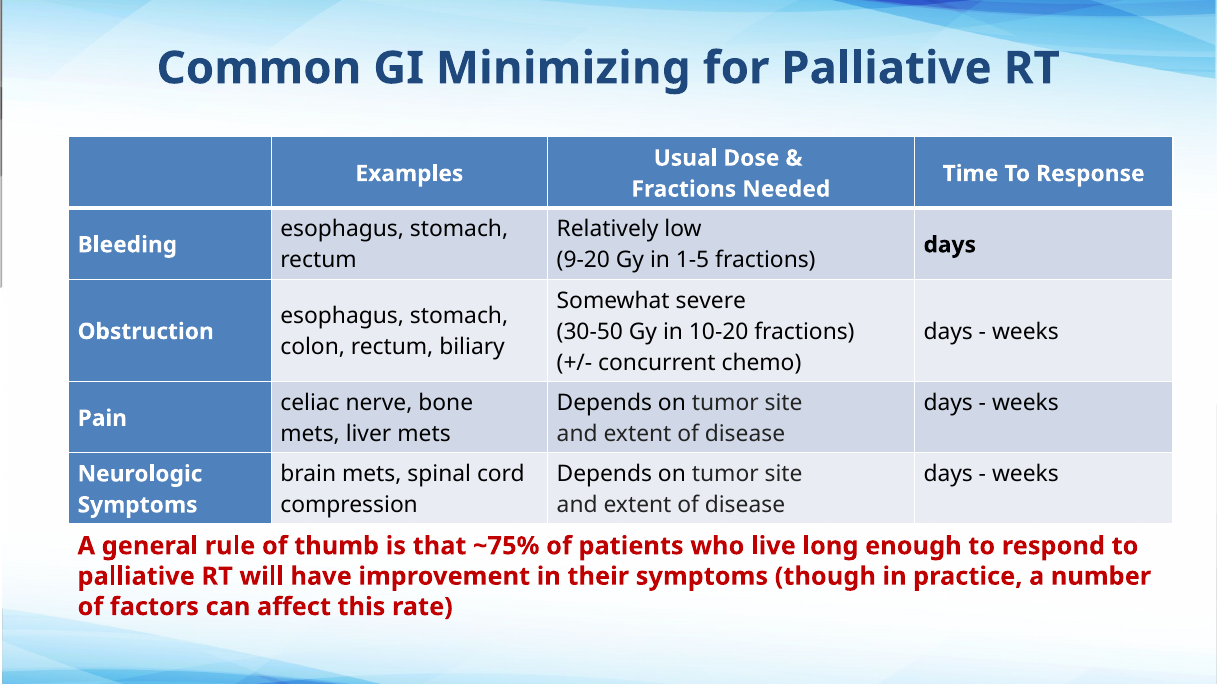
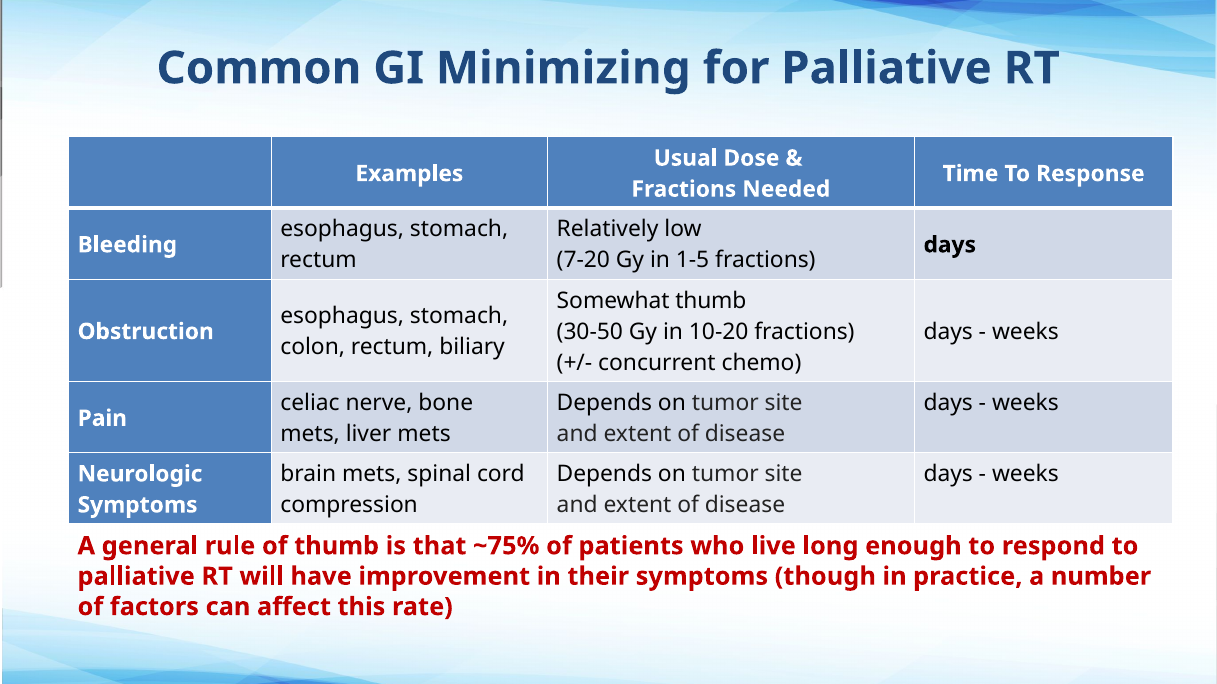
9-20: 9-20 -> 7-20 (583, 261)
Somewhat severe: severe -> thumb (711, 301)
